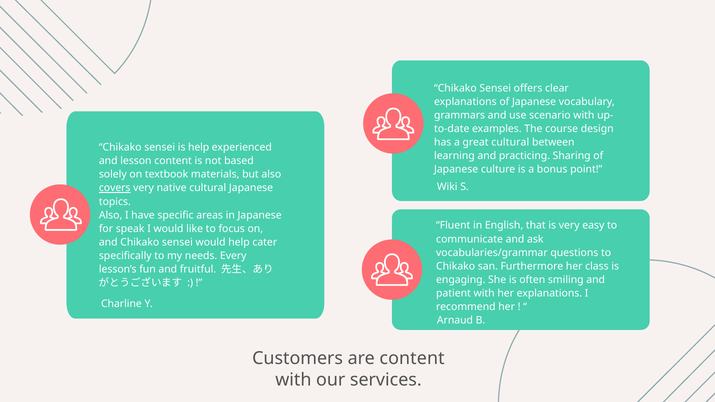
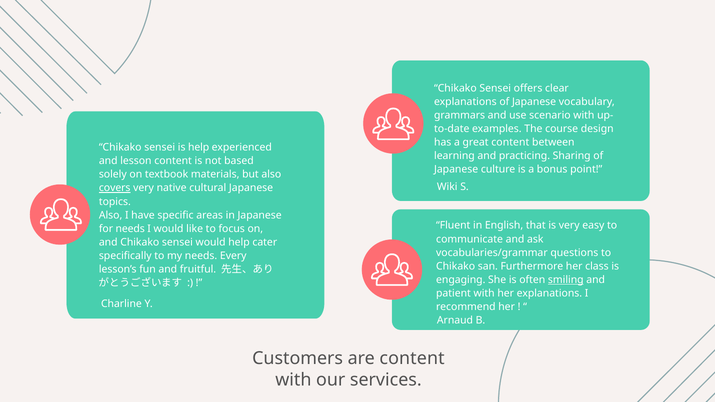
great cultural: cultural -> content (510, 142)
for speak: speak -> needs (130, 229)
smiling underline: none -> present (566, 280)
